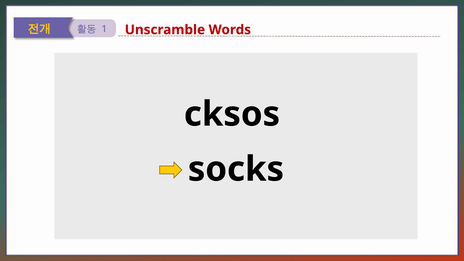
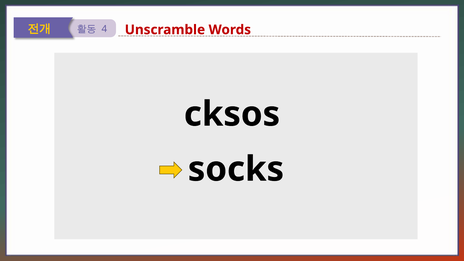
1: 1 -> 4 (104, 29)
